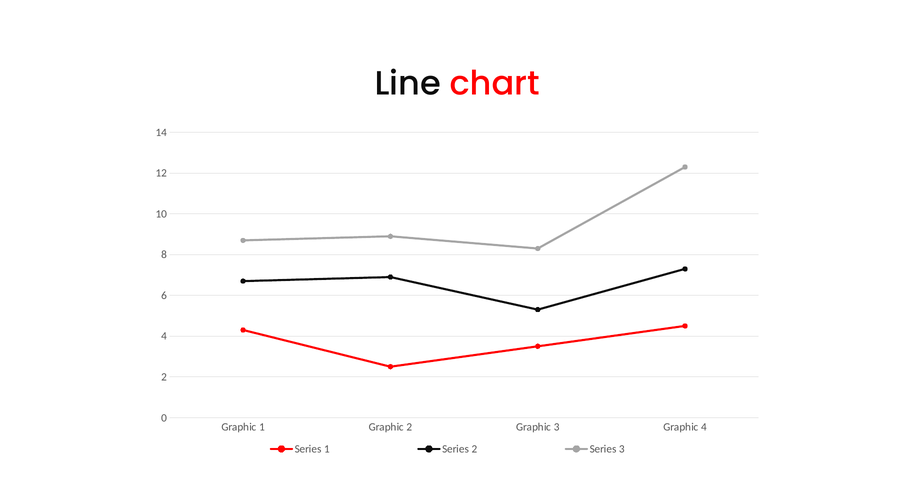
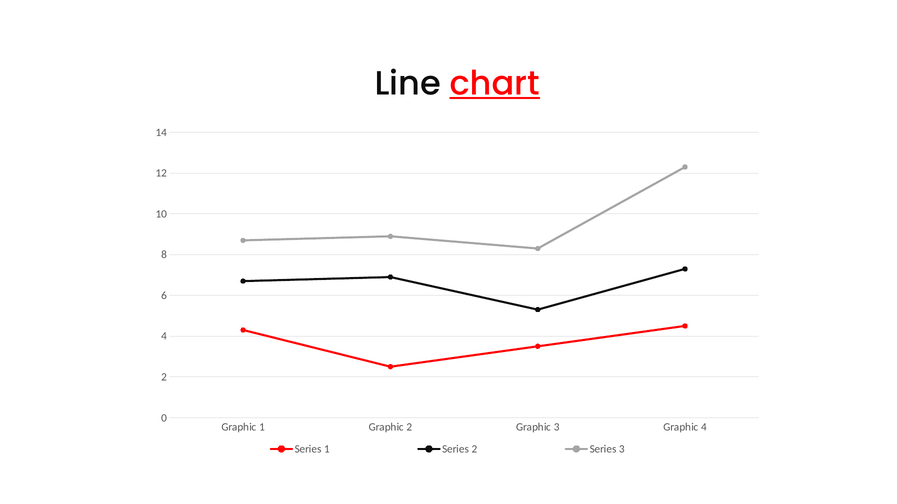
chart underline: none -> present (495, 84)
